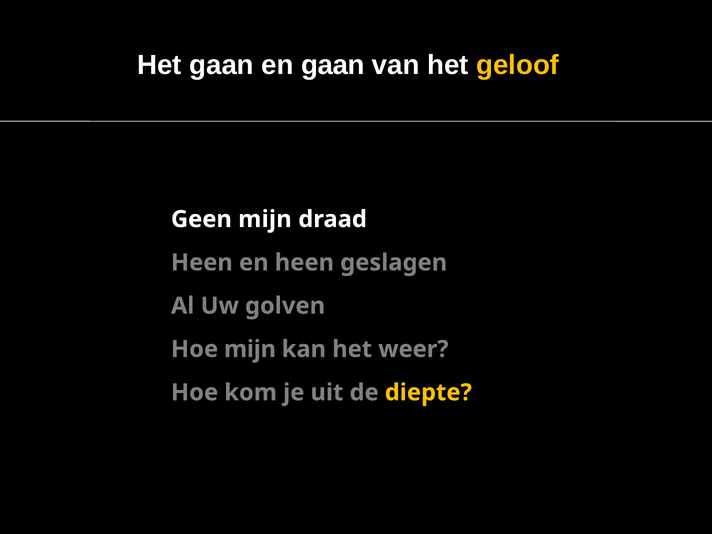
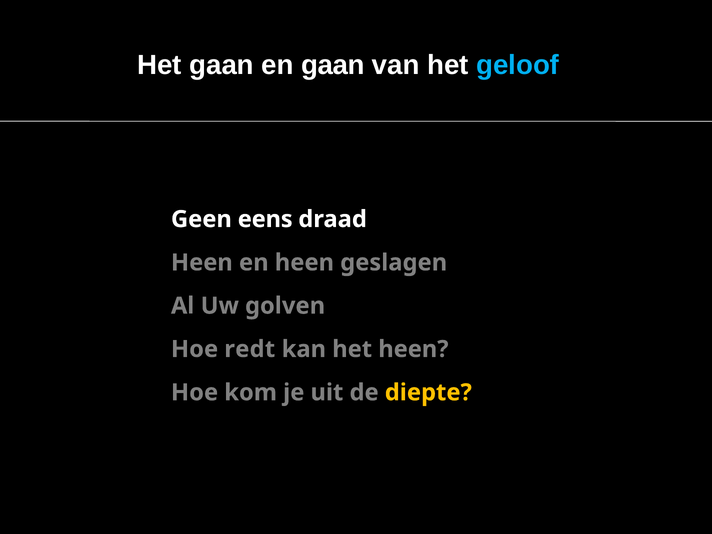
geloof colour: yellow -> light blue (518, 65)
Geen mijn: mijn -> eens (265, 219)
Hoe mijn: mijn -> redt (250, 349)
het weer: weer -> heen (413, 349)
